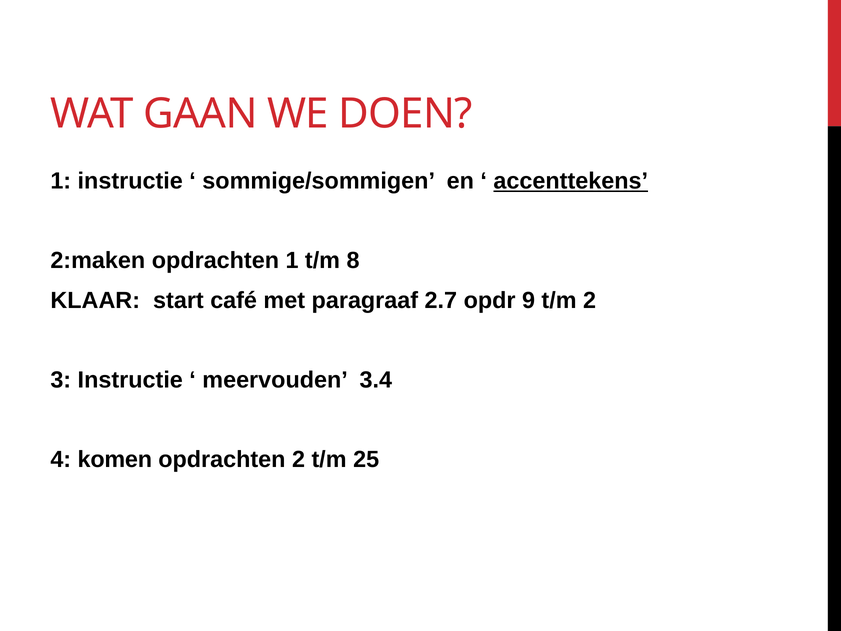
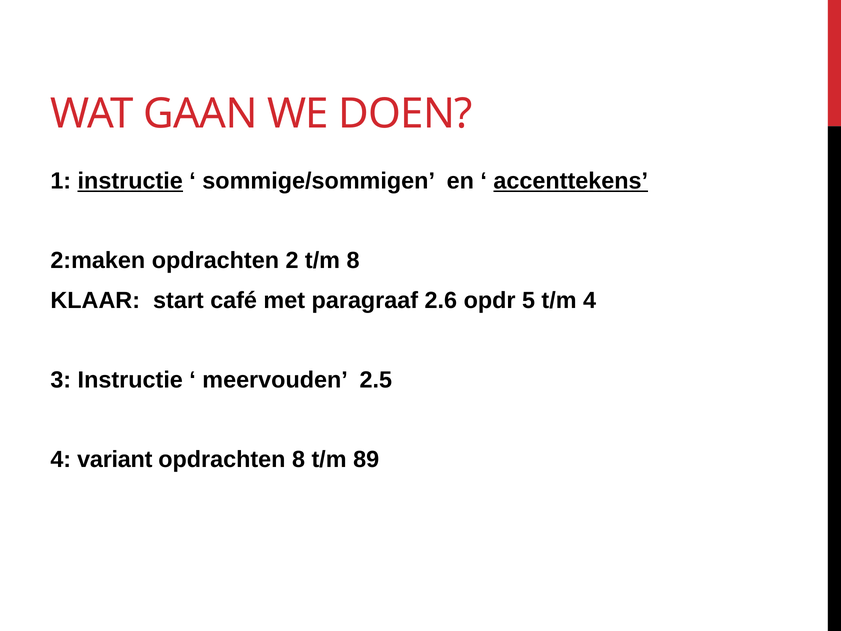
instructie underline: none -> present (130, 181)
opdrachten 1: 1 -> 2 (292, 261)
2.7: 2.7 -> 2.6 (441, 300)
9: 9 -> 5 (529, 300)
t/m 2: 2 -> 4 (590, 300)
3.4: 3.4 -> 2.5 (376, 380)
komen: komen -> variant (115, 459)
opdrachten 2: 2 -> 8 (299, 459)
25: 25 -> 89 (366, 459)
